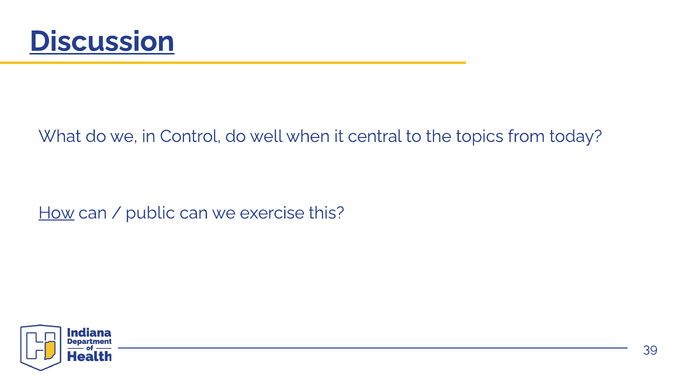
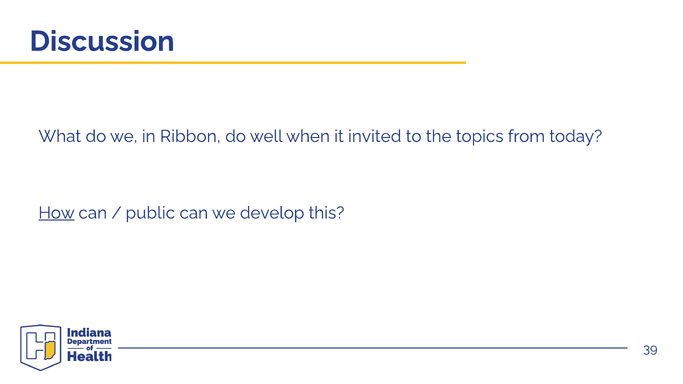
Discussion underline: present -> none (102, 41)
Control: Control -> Ribbon (190, 136)
central: central -> invited (375, 136)
exercise: exercise -> develop (272, 213)
